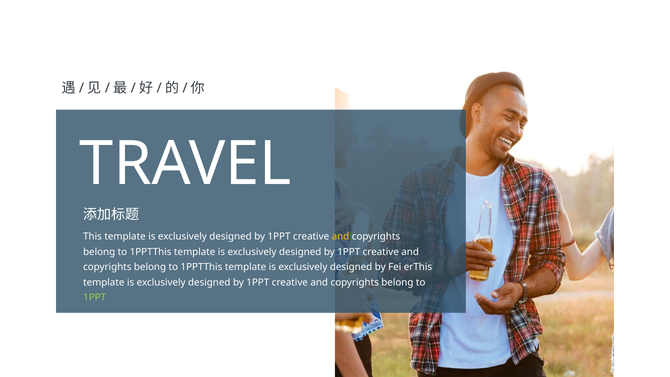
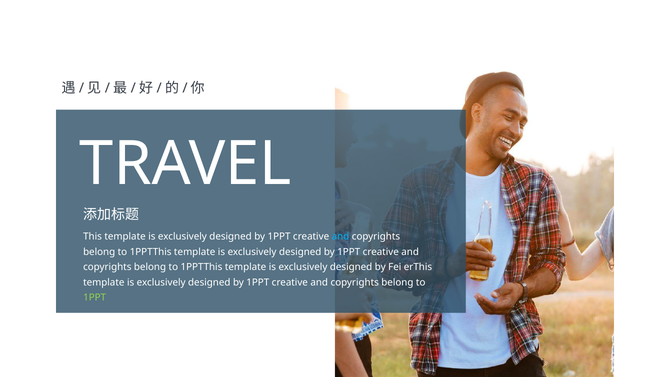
and colour: yellow -> light blue (340, 237)
